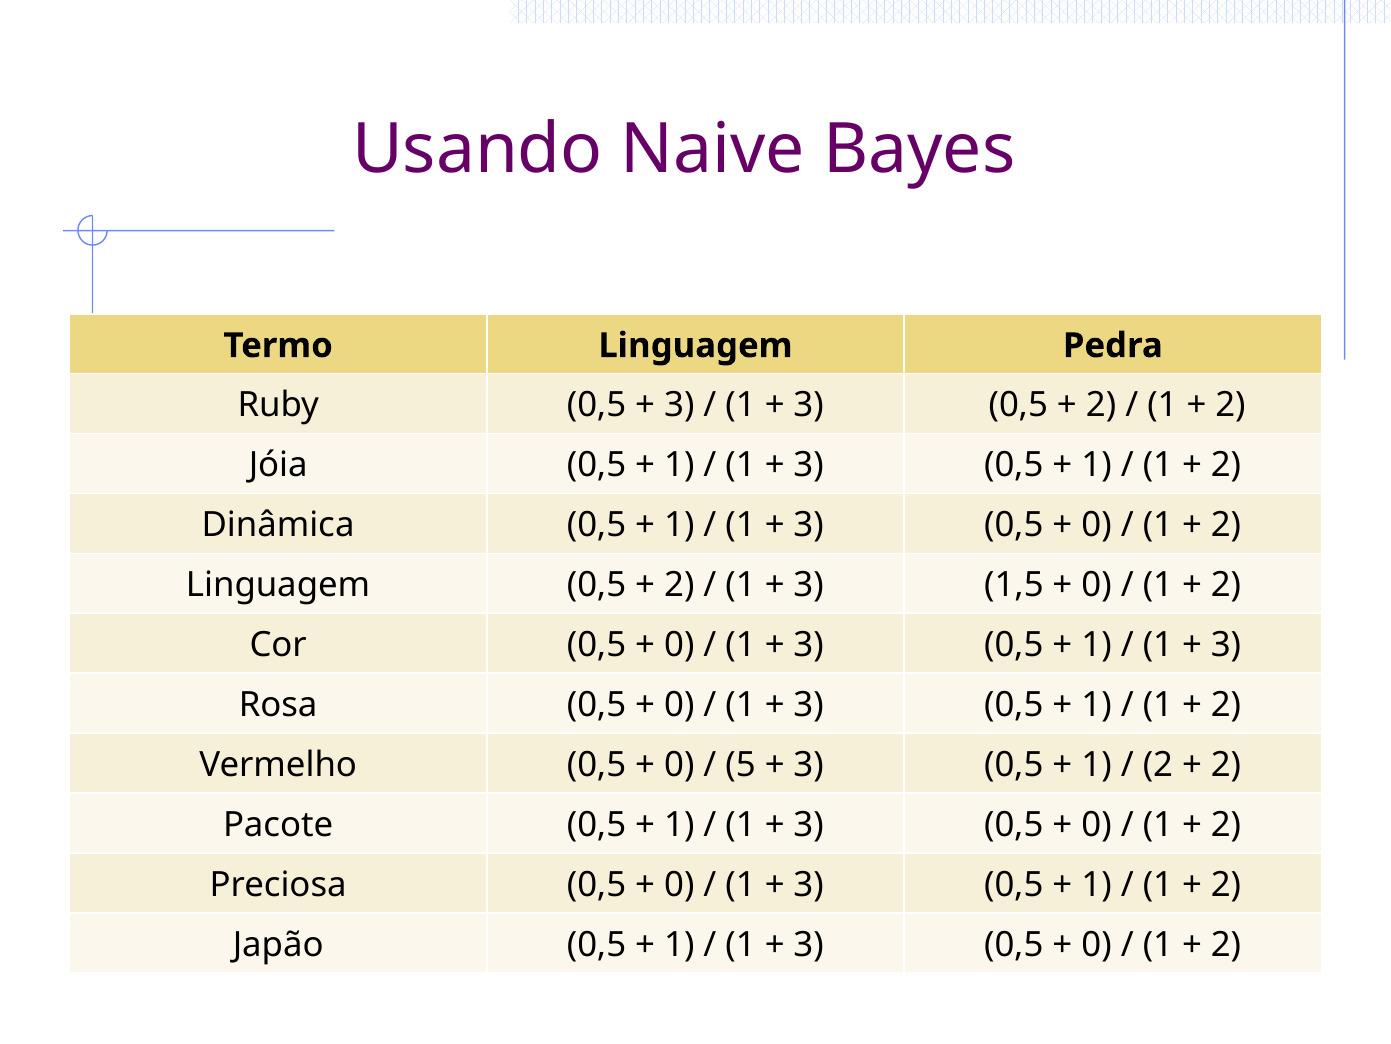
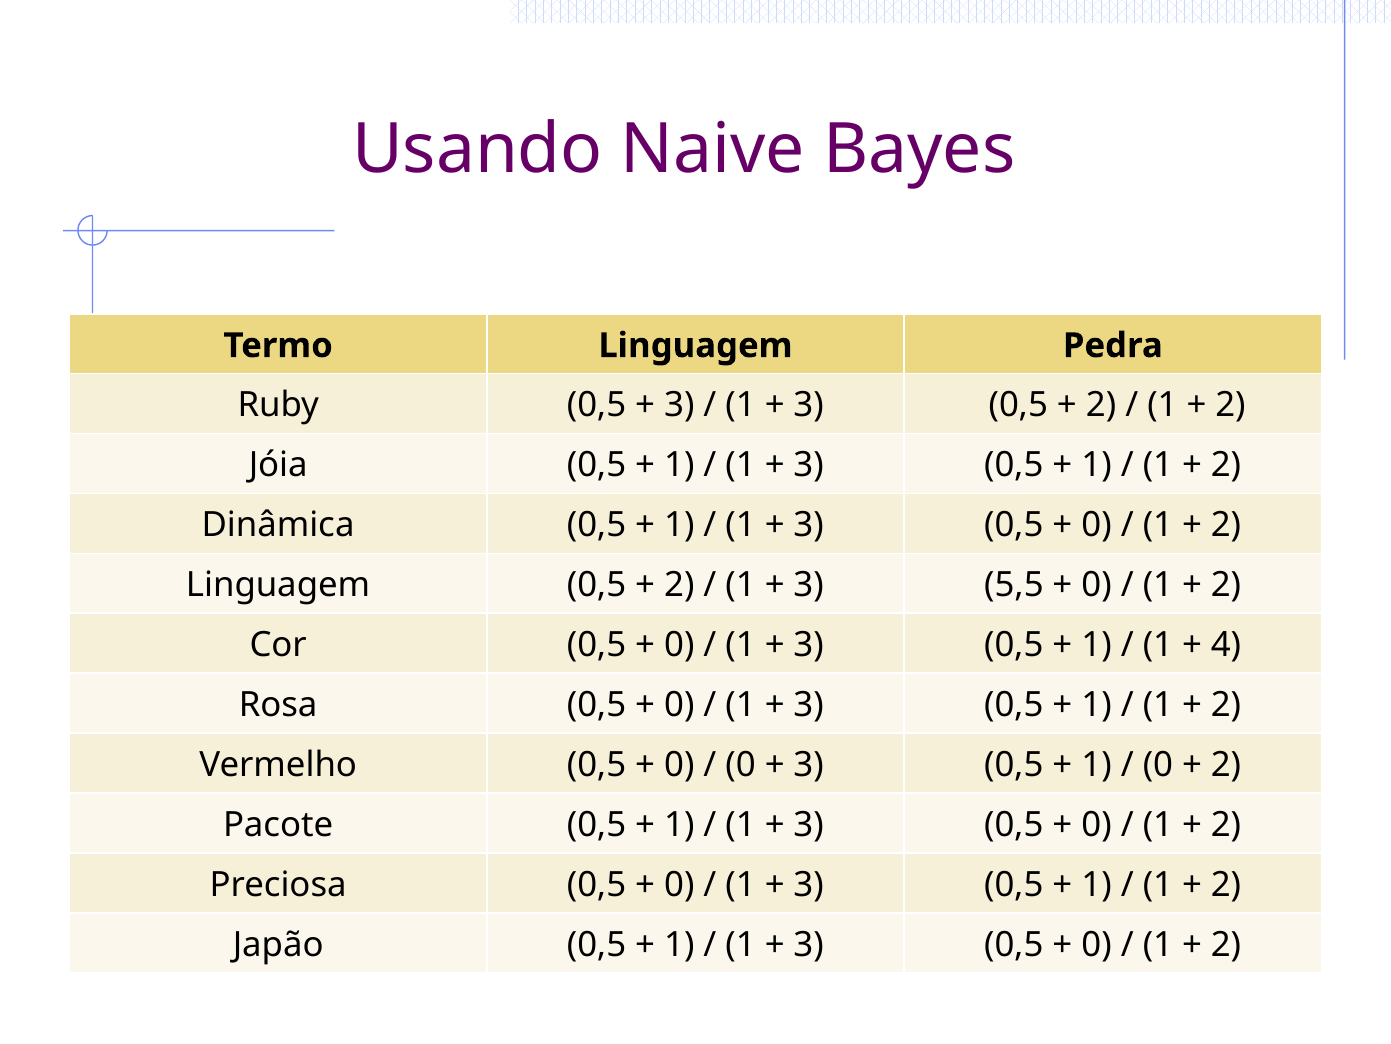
1,5: 1,5 -> 5,5 (1014, 585)
3: 3 -> 4 (1226, 645)
5: 5 -> 0 (741, 764)
2: 2 -> 0 (1158, 764)
